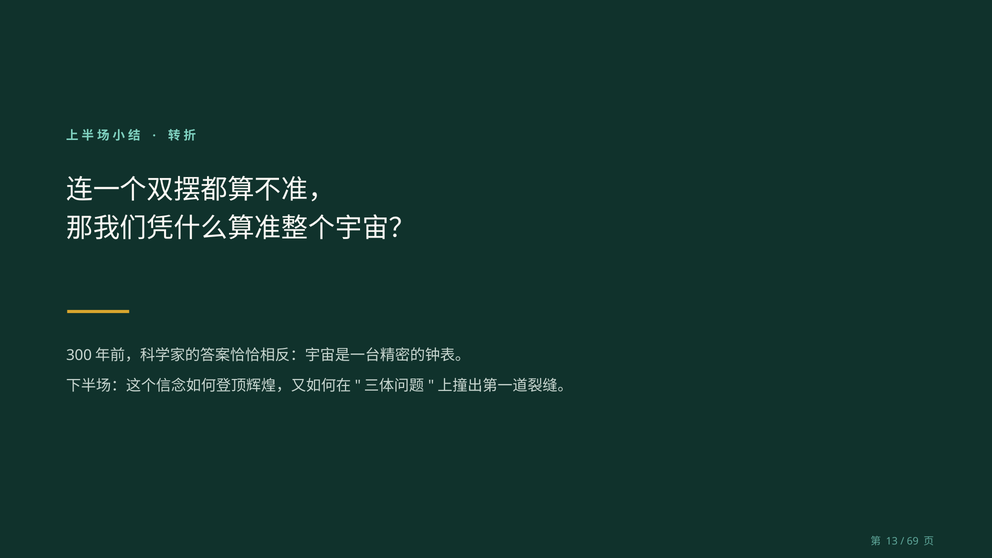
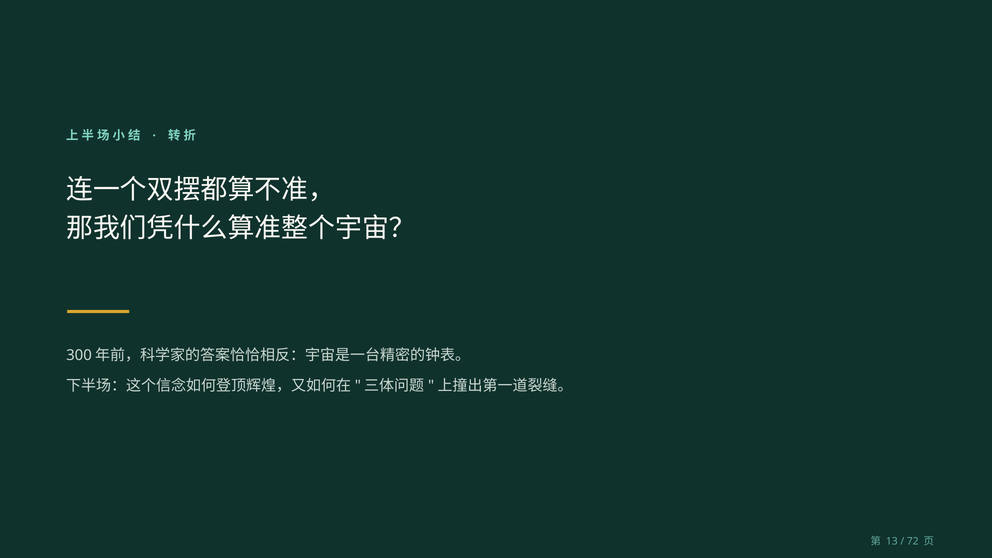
69: 69 -> 72 (913, 541)
